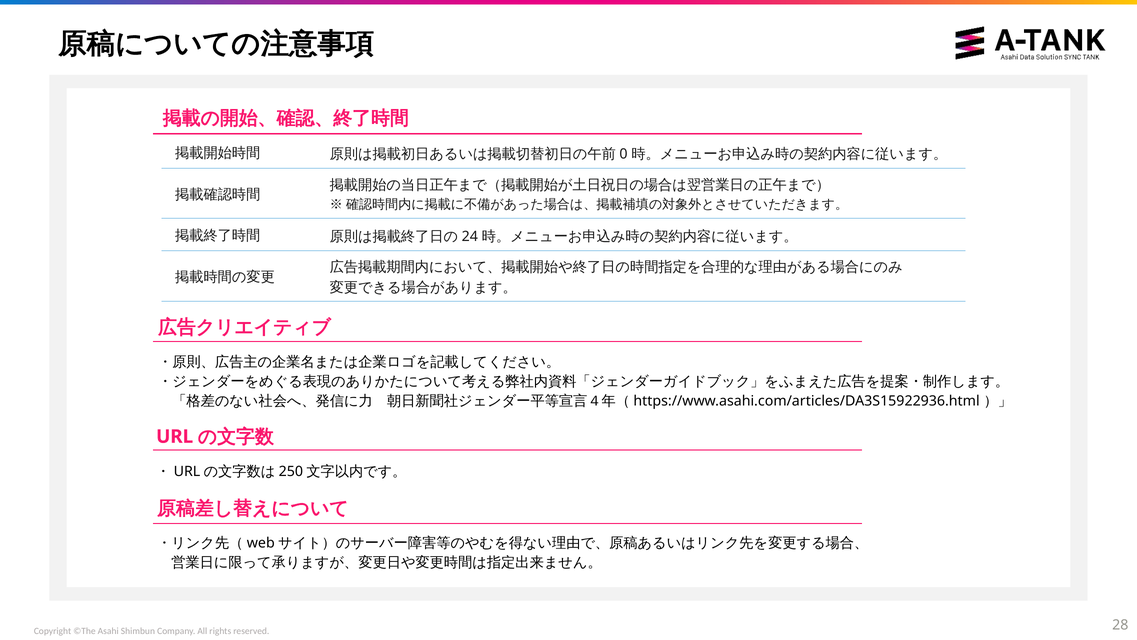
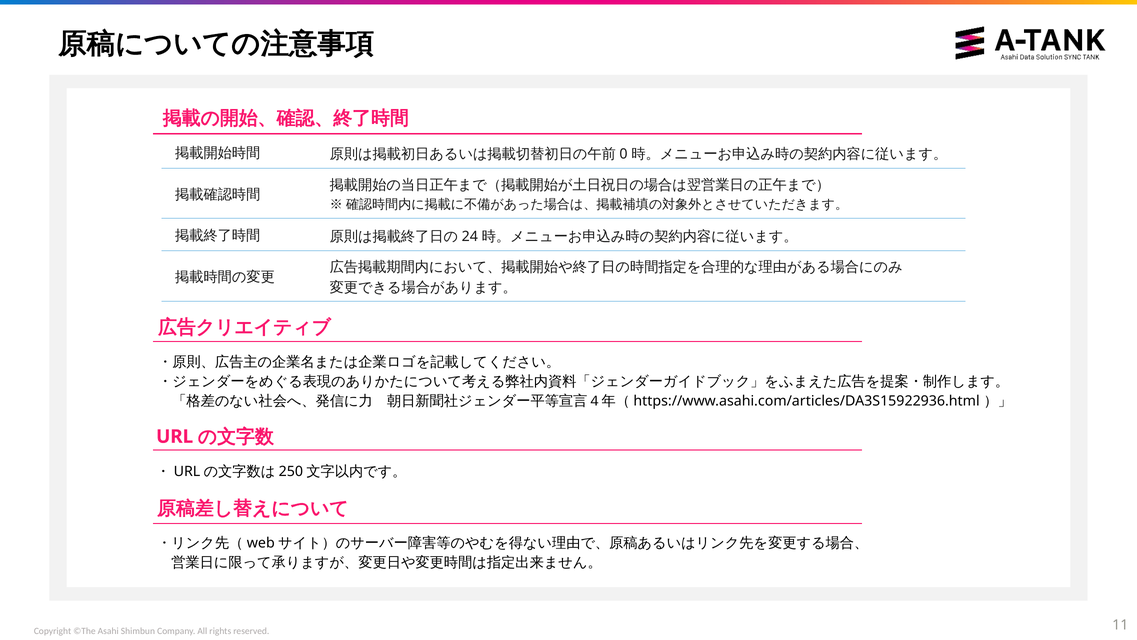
28: 28 -> 11 (1120, 625)
